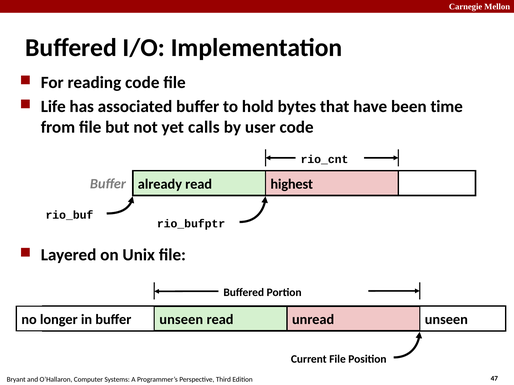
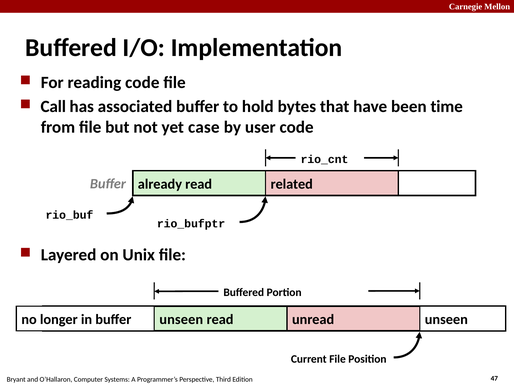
Life: Life -> Call (53, 107)
calls: calls -> case (204, 127)
highest: highest -> related (292, 184)
